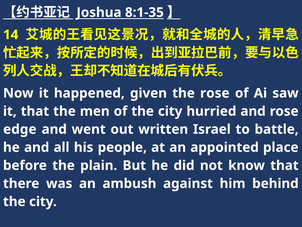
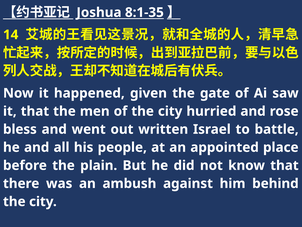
the rose: rose -> gate (215, 93)
edge: edge -> bless (20, 129)
